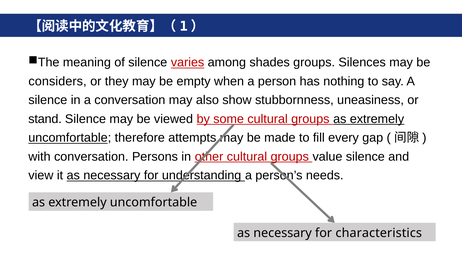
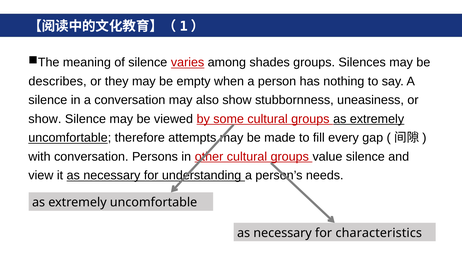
considers: considers -> describes (58, 81)
stand: stand -> show (45, 119)
